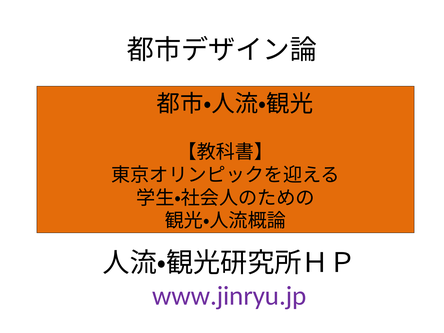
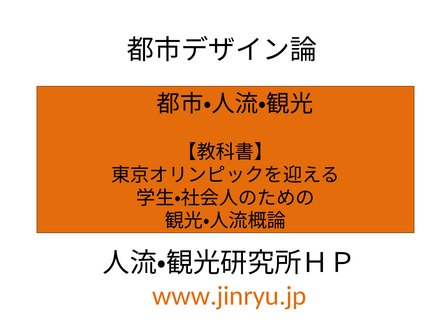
www.jinryu.jp colour: purple -> orange (229, 296)
